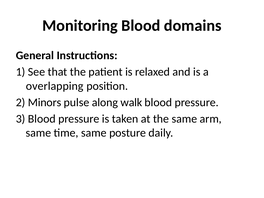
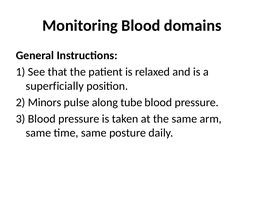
overlapping: overlapping -> superficially (55, 86)
walk: walk -> tube (131, 102)
